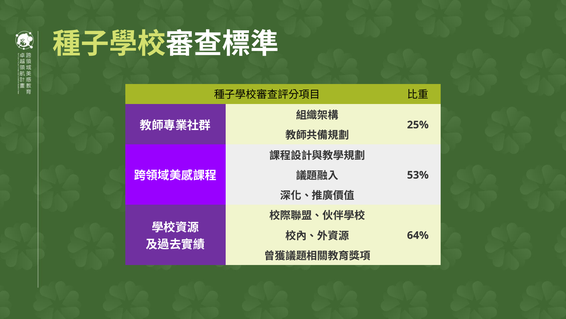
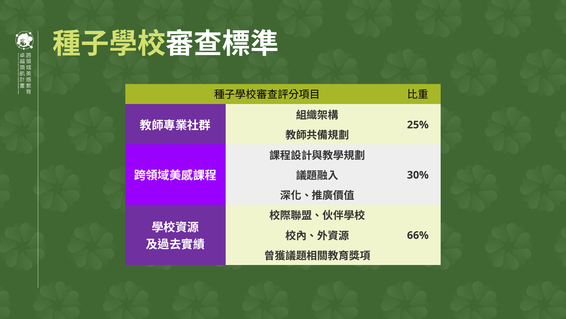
53%: 53% -> 30% (418, 175)
64%: 64% -> 66% (418, 235)
